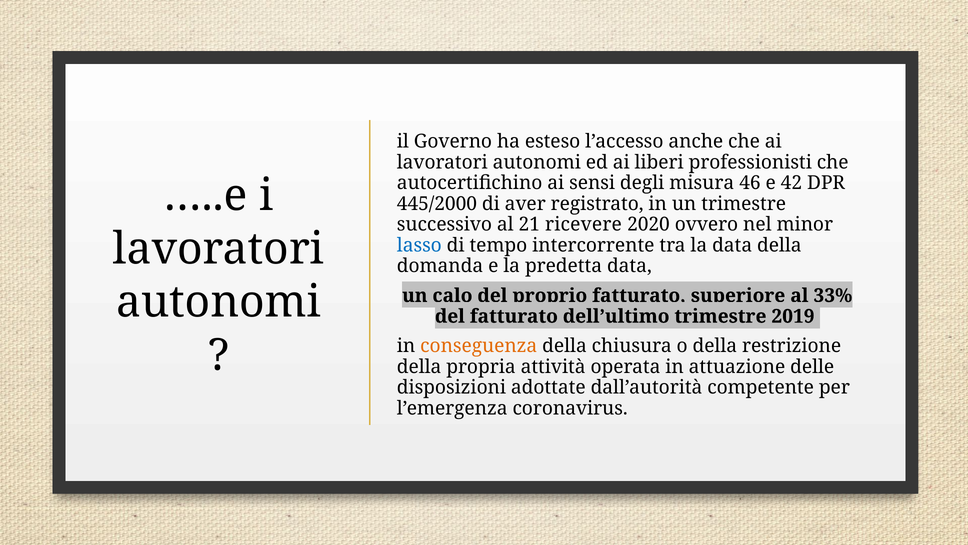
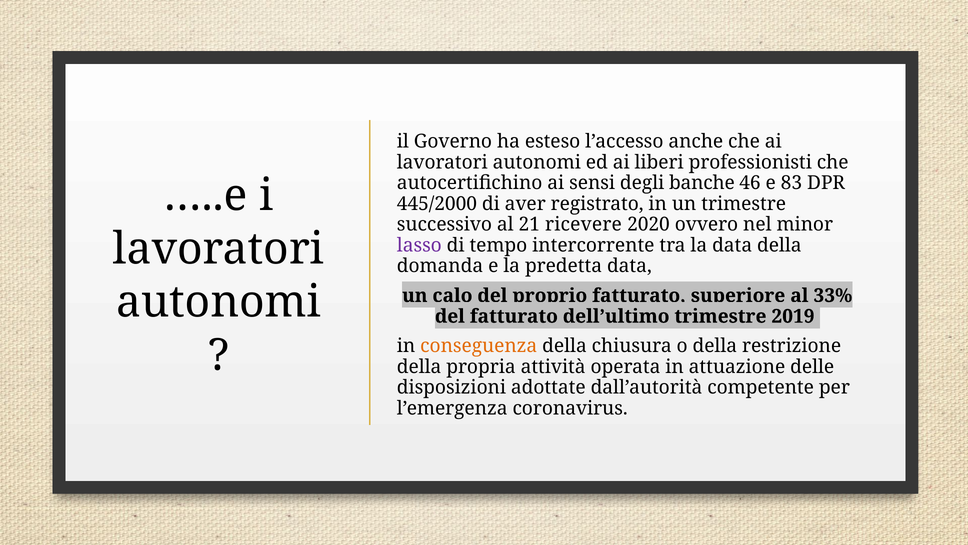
misura: misura -> banche (702, 183)
42: 42 -> 83 (791, 183)
lasso colour: blue -> purple (419, 245)
